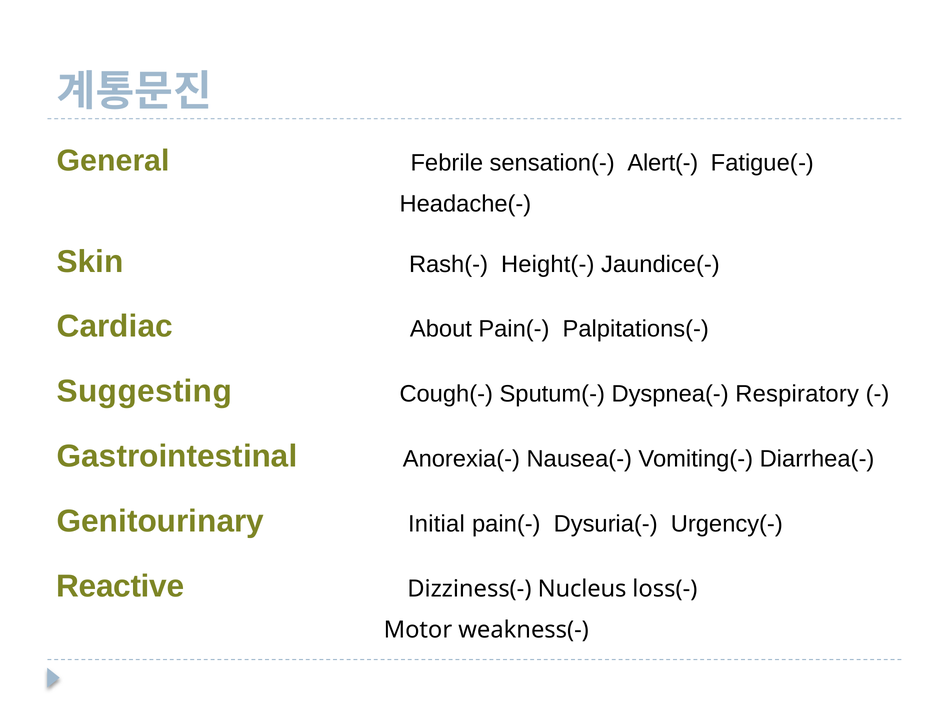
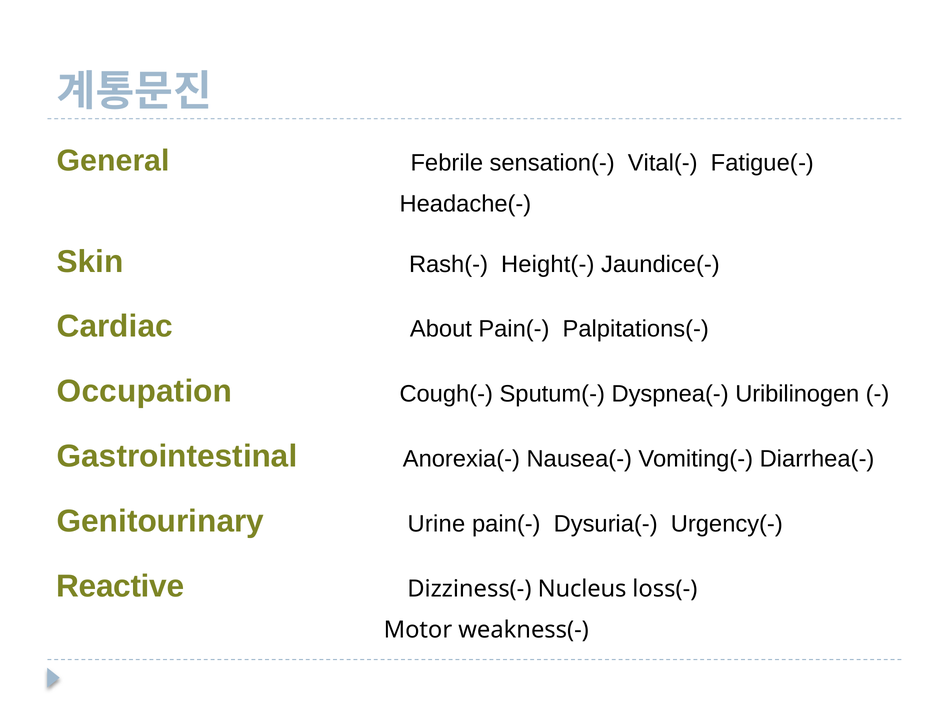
Alert(-: Alert(- -> Vital(- (663, 163)
Suggesting: Suggesting -> Occupation (145, 391)
Respiratory: Respiratory -> Uribilinogen (797, 394)
Initial: Initial -> Urine (436, 524)
